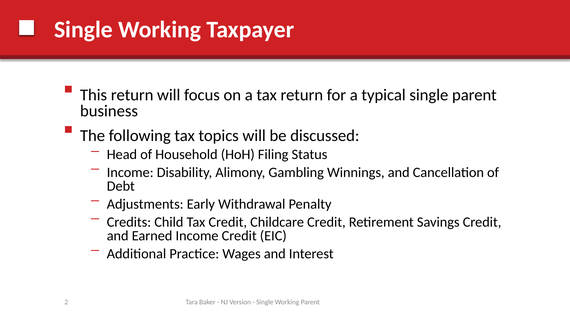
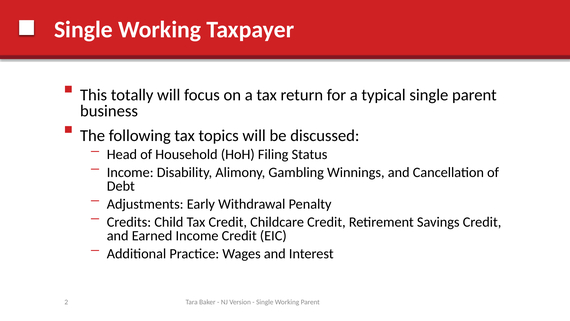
This return: return -> totally (132, 95)
